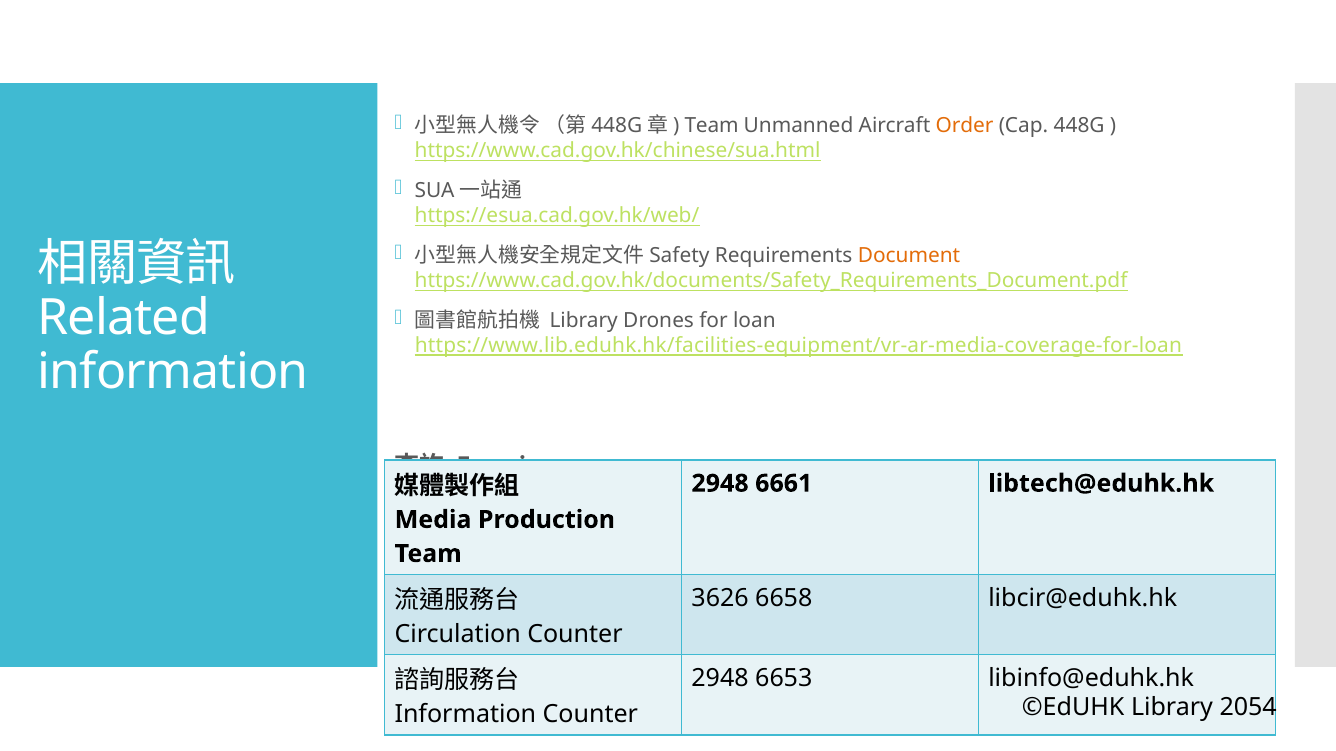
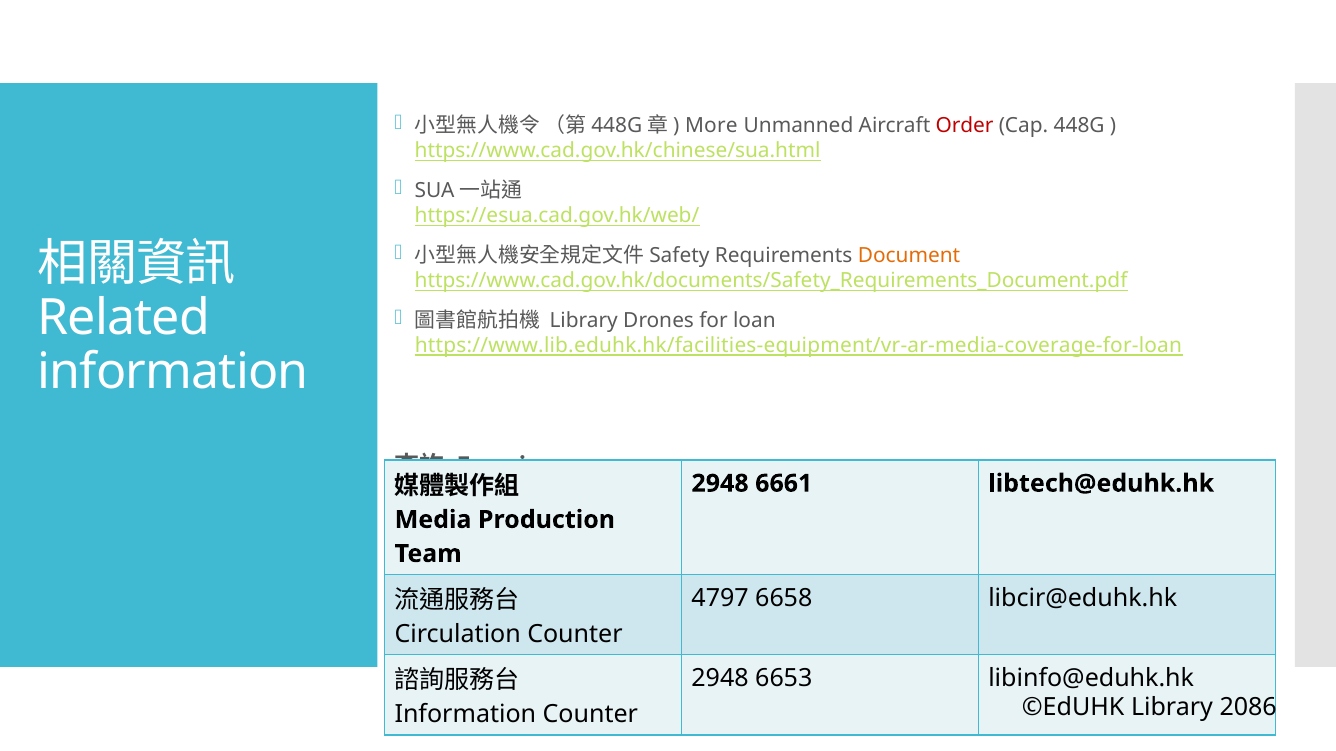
Team: Team -> More (711, 126)
Order colour: orange -> red (964, 126)
3626: 3626 -> 4797 (720, 598)
2054: 2054 -> 2086 (1248, 707)
